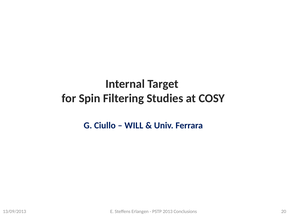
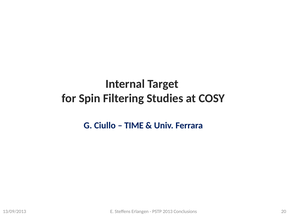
WILL: WILL -> TIME (134, 125)
